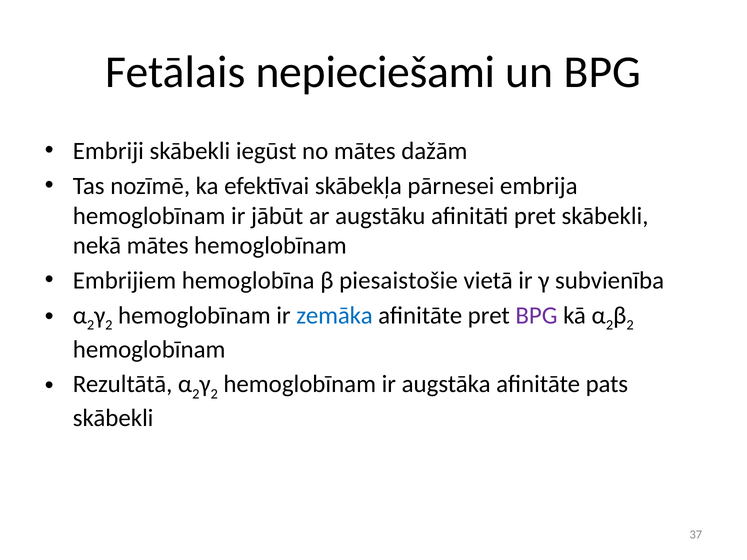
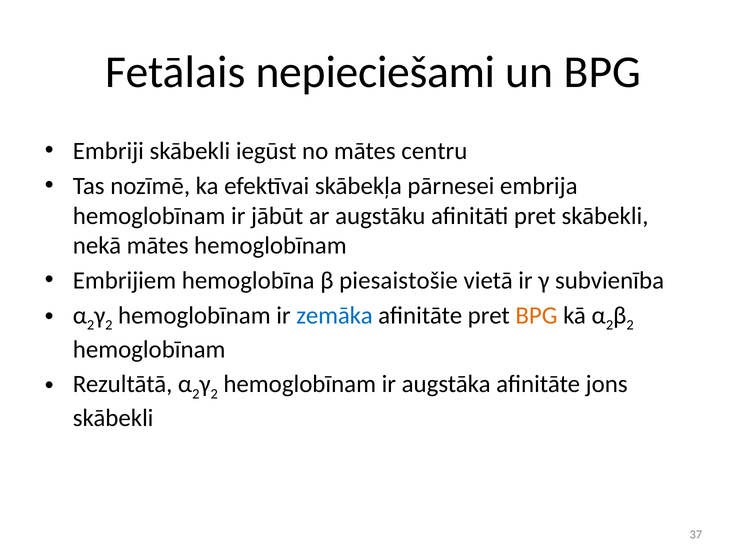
dažām: dažām -> centru (434, 151)
BPG colour: purple -> orange (536, 315)
pats: pats -> jons (607, 384)
